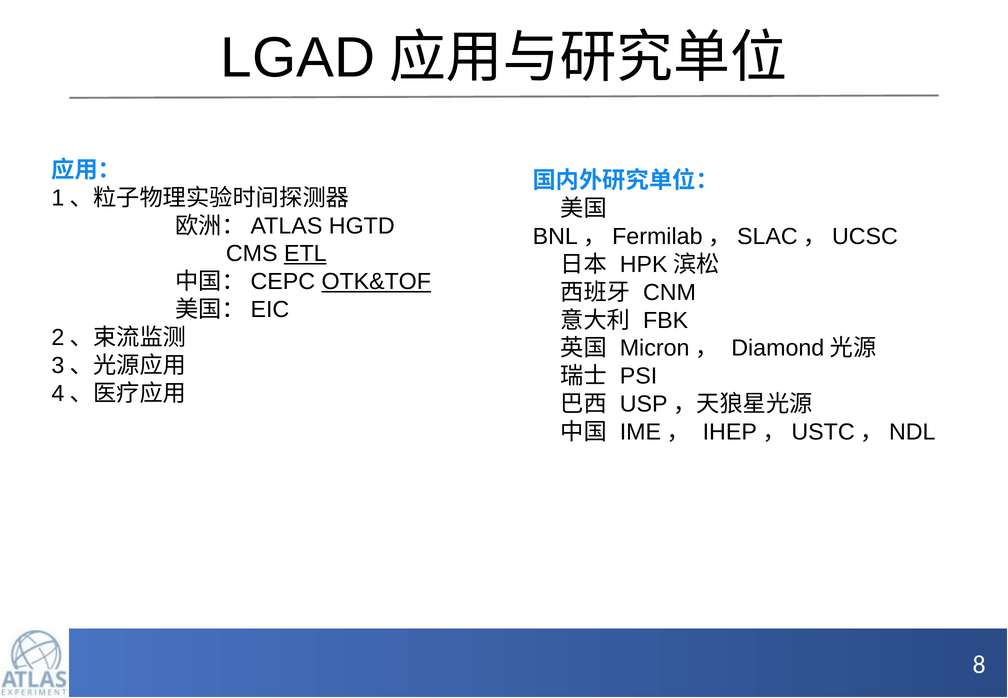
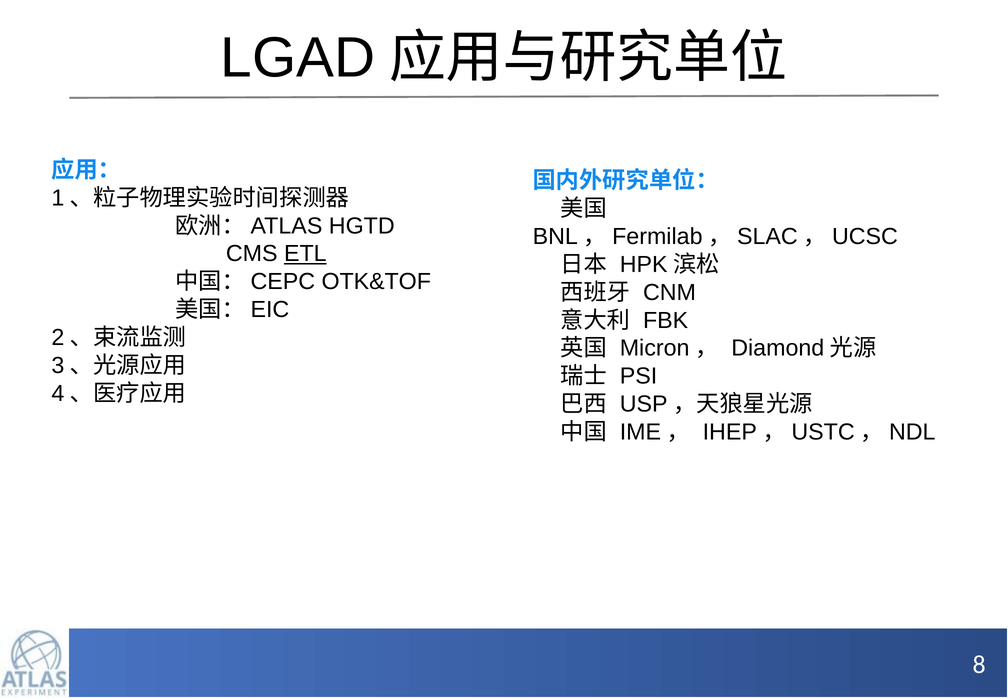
OTK&TOF underline: present -> none (376, 282)
